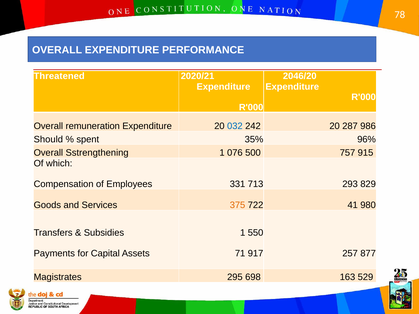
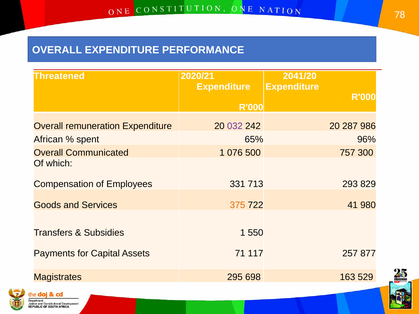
2046/20: 2046/20 -> 2041/20 (300, 76)
032 colour: blue -> purple (235, 126)
Should: Should -> African (48, 140)
35%: 35% -> 65% (254, 140)
Sstrengthening: Sstrengthening -> Communicated (97, 153)
915: 915 -> 300 (366, 153)
917: 917 -> 117 (256, 254)
